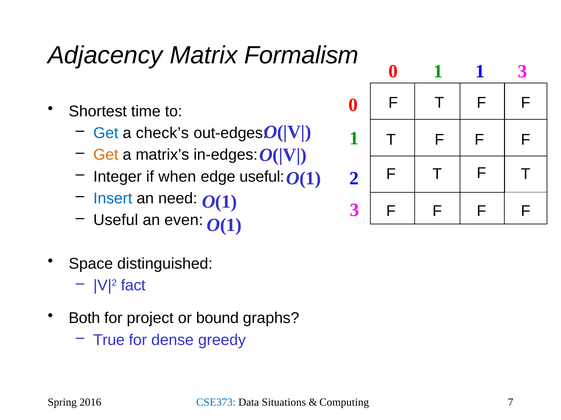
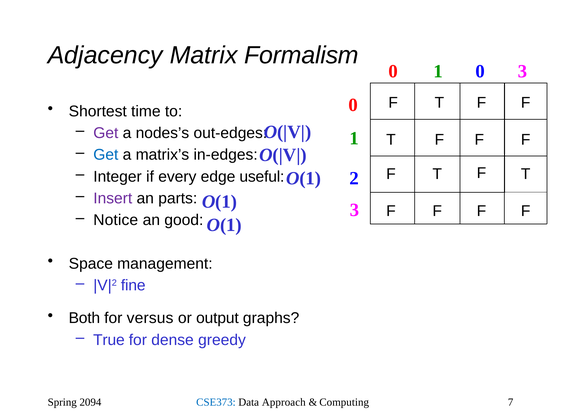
1 1: 1 -> 0 (480, 71)
Get colour: blue -> purple (106, 133)
check’s: check’s -> nodes’s (162, 133)
Get colour: orange -> blue (106, 155)
when: when -> every (177, 177)
Insert colour: blue -> purple (113, 199)
need: need -> parts (178, 199)
Useful: Useful -> Notice (116, 221)
even: even -> good (184, 221)
distinguished: distinguished -> management (165, 264)
fact: fact -> fine (133, 286)
project: project -> versus (150, 319)
bound: bound -> output (217, 319)
2016: 2016 -> 2094 (90, 403)
Situations: Situations -> Approach (284, 403)
